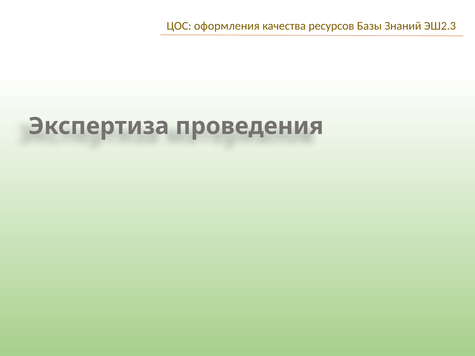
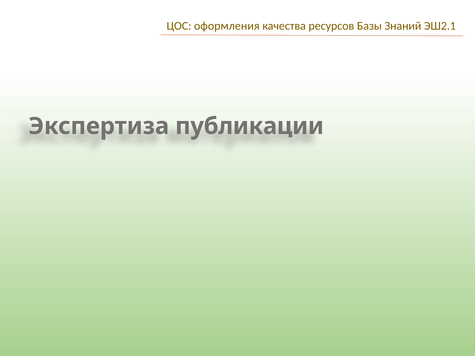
ЭШ2.3: ЭШ2.3 -> ЭШ2.1 (440, 26)
проведения: проведения -> публикации (250, 126)
